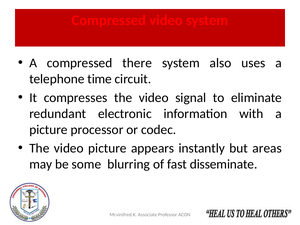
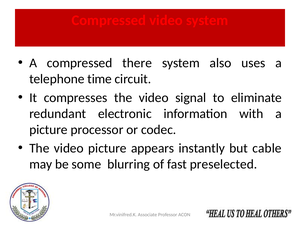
areas: areas -> cable (267, 148)
disseminate: disseminate -> preselected (224, 164)
